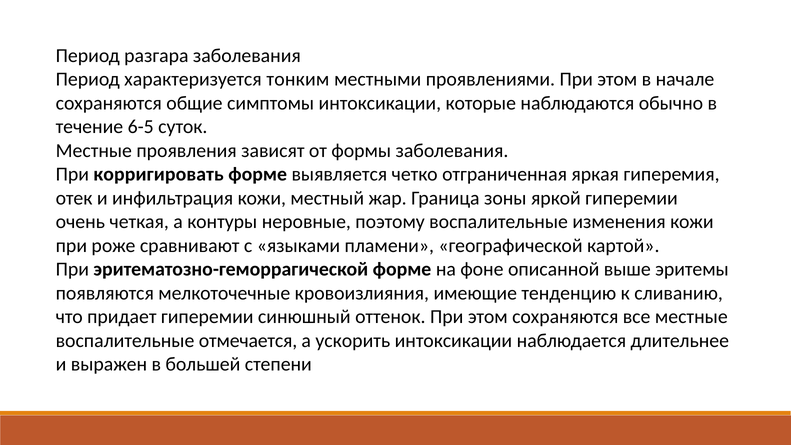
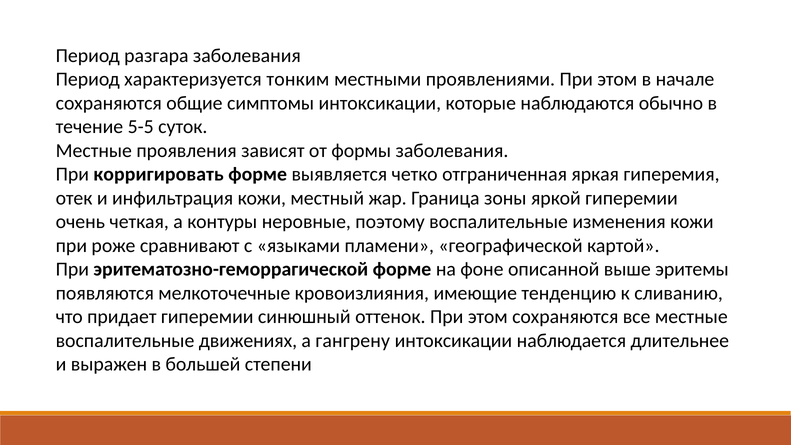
6-5: 6-5 -> 5-5 (141, 127)
отмечается: отмечается -> движениях (248, 340)
ускорить: ускорить -> гангрену (353, 340)
